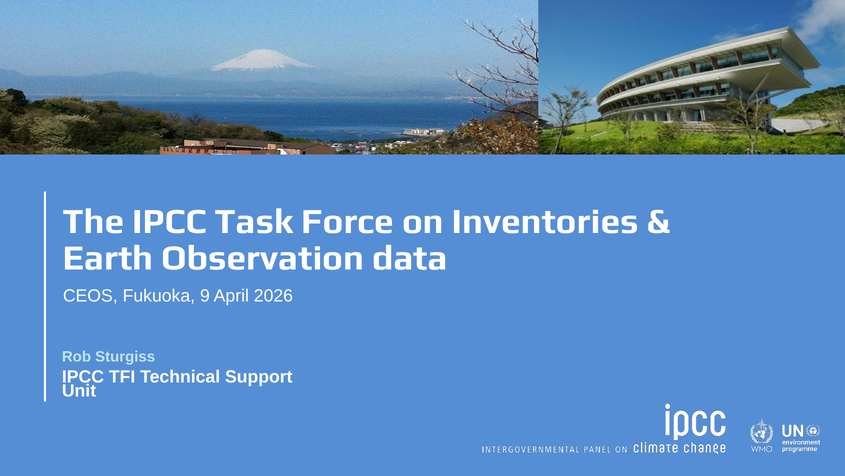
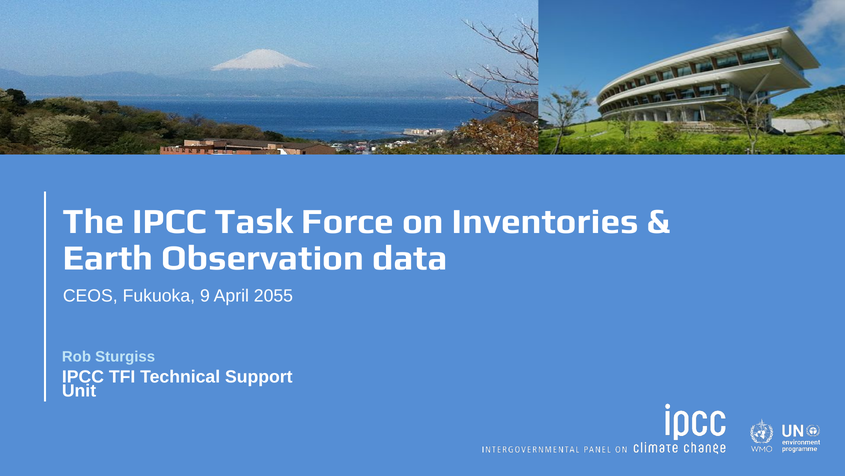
2026: 2026 -> 2055 (273, 296)
